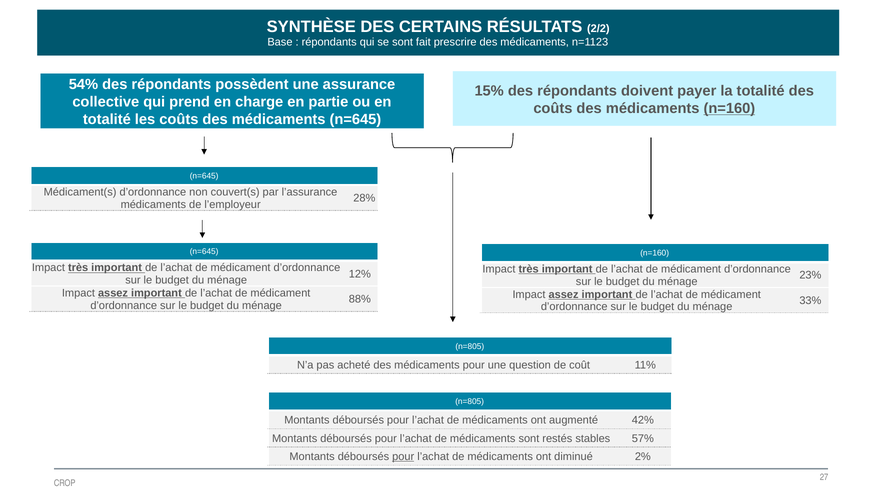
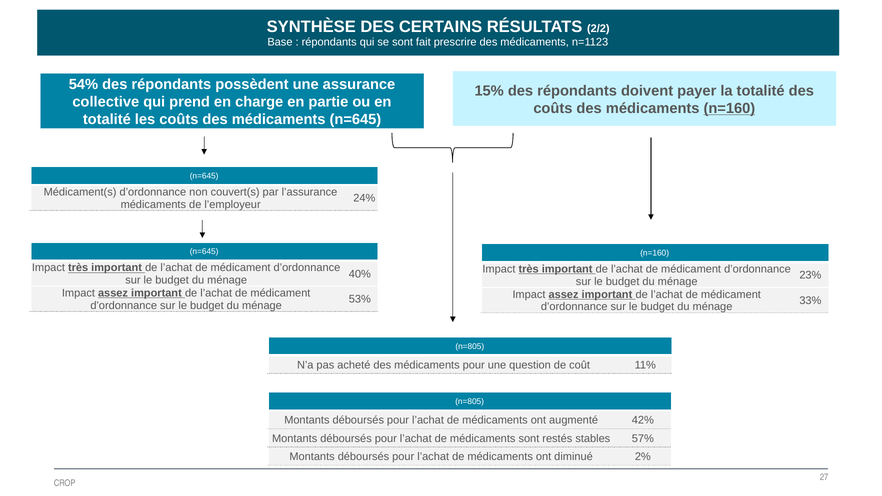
28%: 28% -> 24% (364, 198)
12%: 12% -> 40% (360, 274)
88%: 88% -> 53% (360, 299)
pour underline: present -> none (403, 457)
